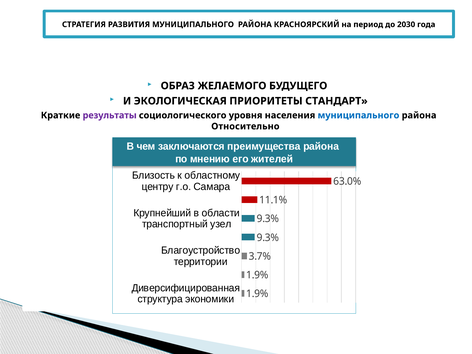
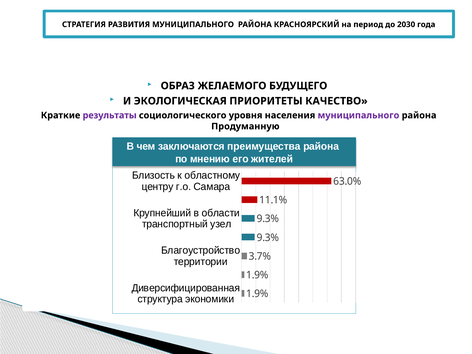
СТАНДАРТ: СТАНДАРТ -> КАЧЕСТВО (336, 101)
муниципального colour: blue -> purple (358, 115)
Относительно: Относительно -> Продуманную (245, 126)
